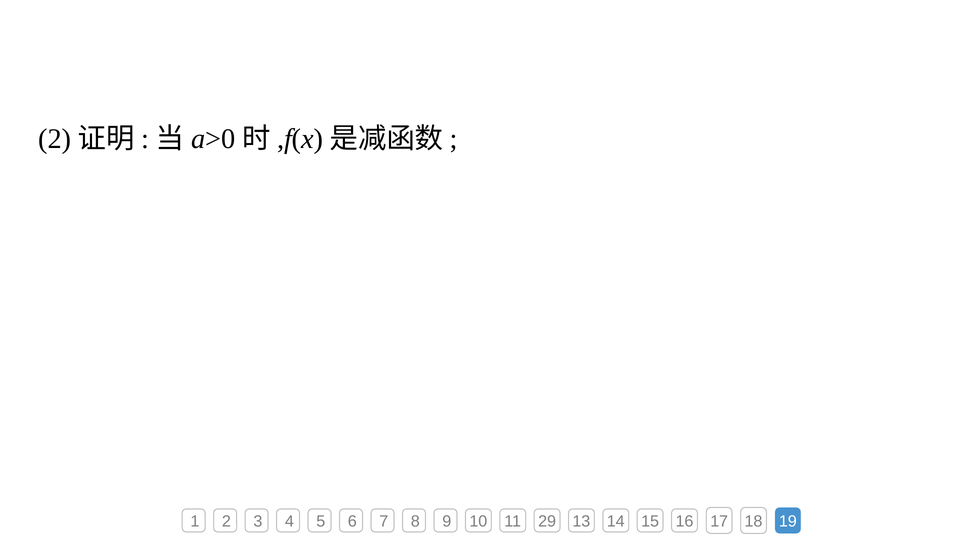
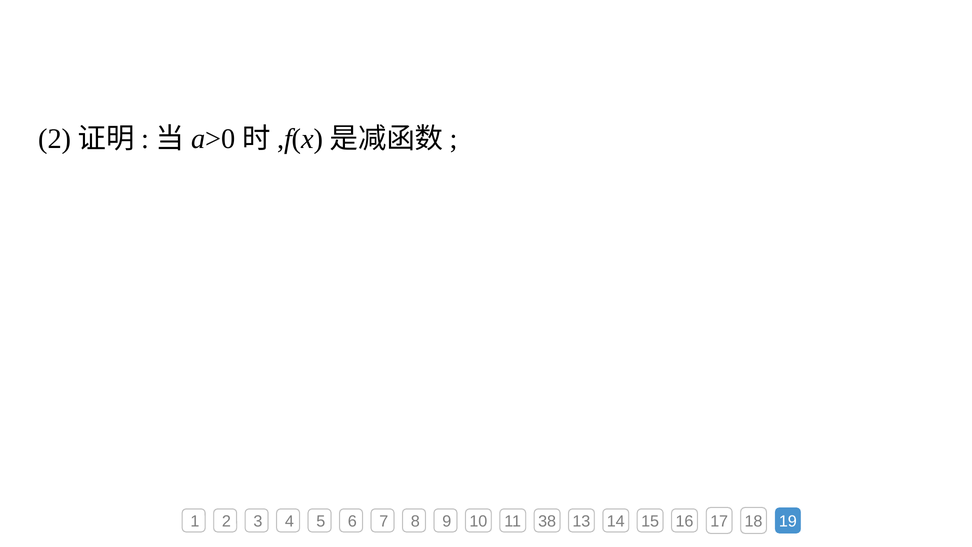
29: 29 -> 38 (547, 521)
